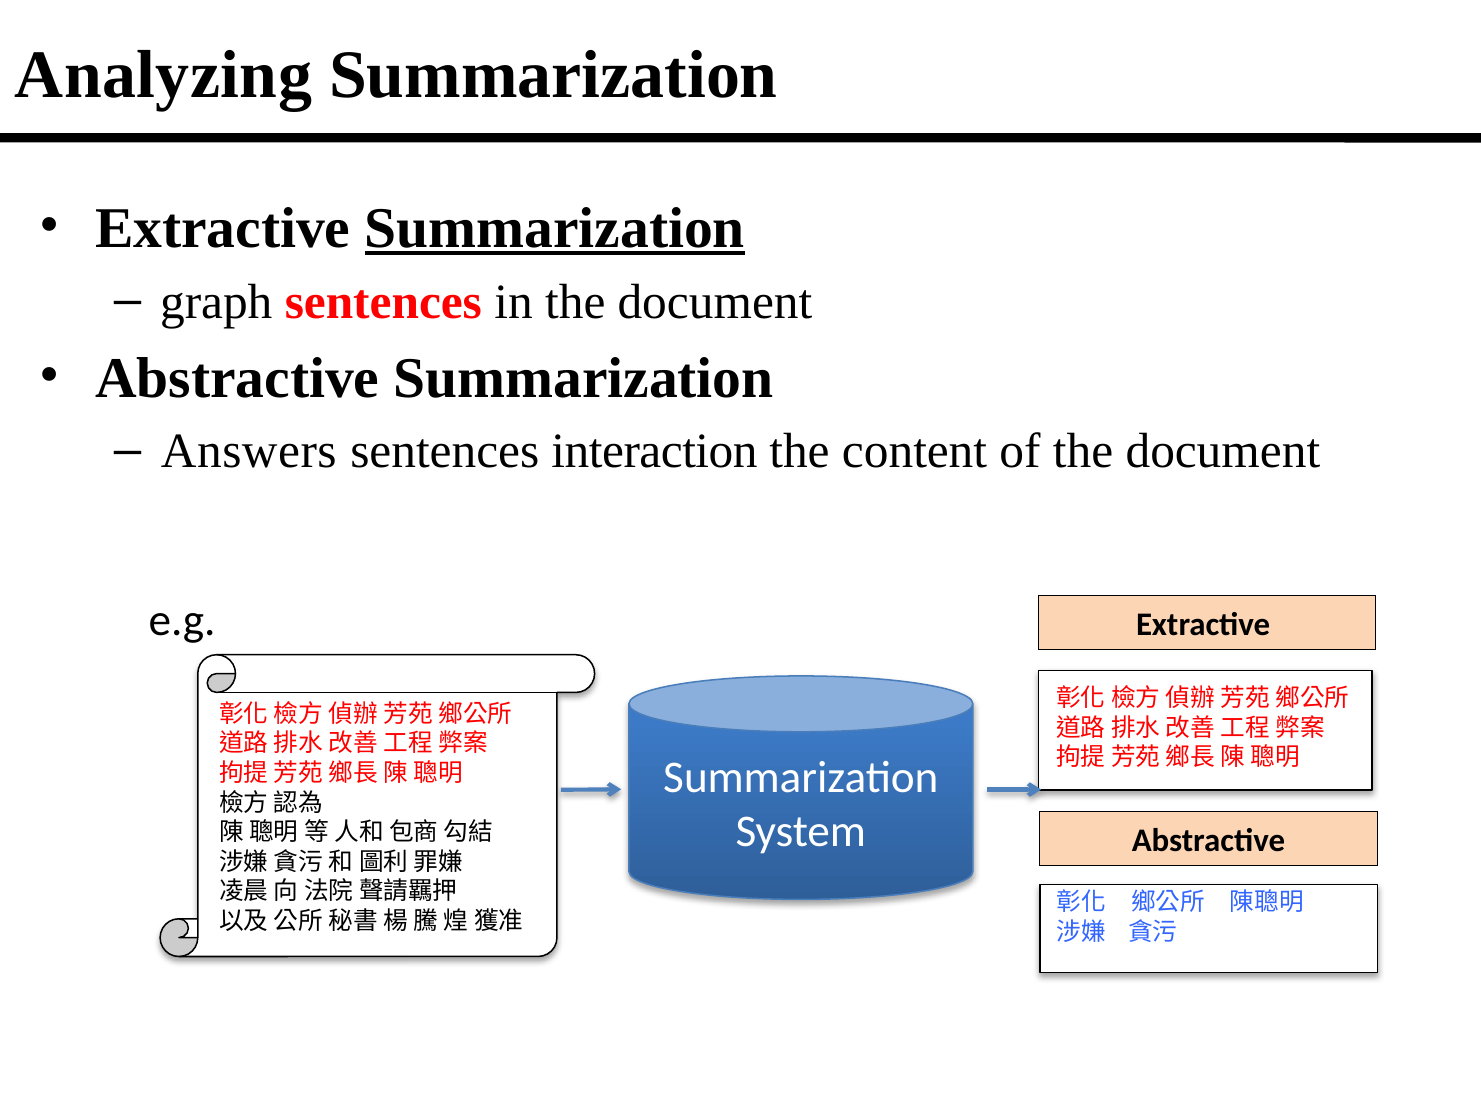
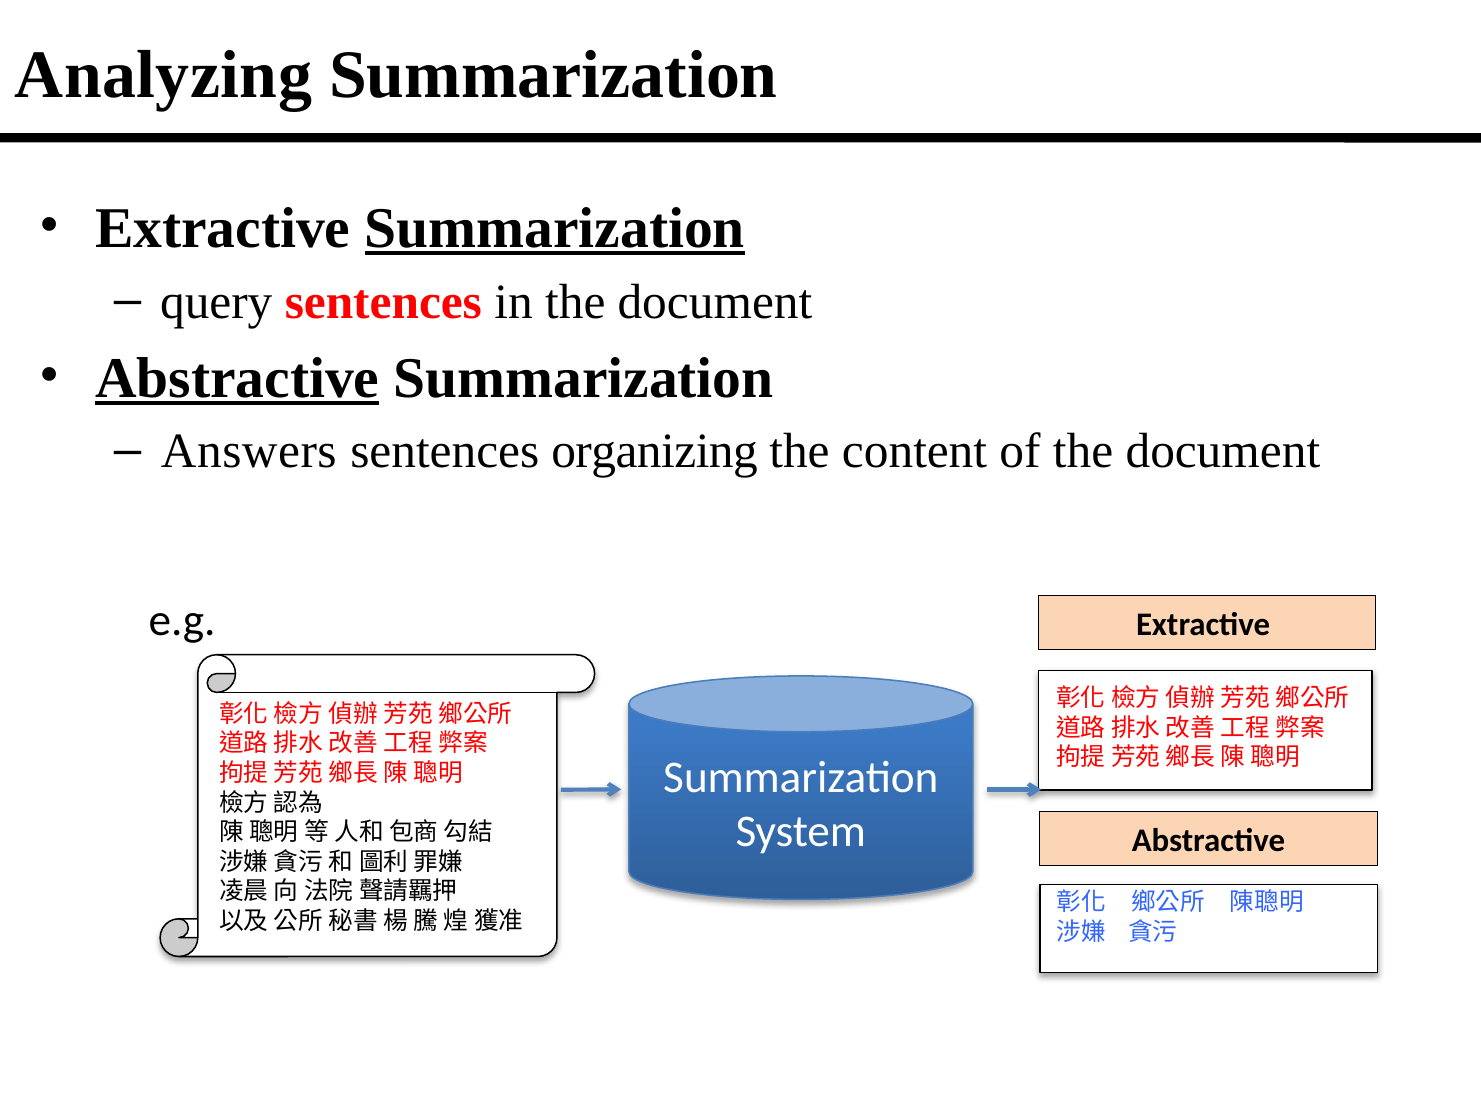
graph: graph -> query (216, 302)
Abstractive underline: none -> present (237, 378)
interaction: interaction -> organizing (655, 451)
